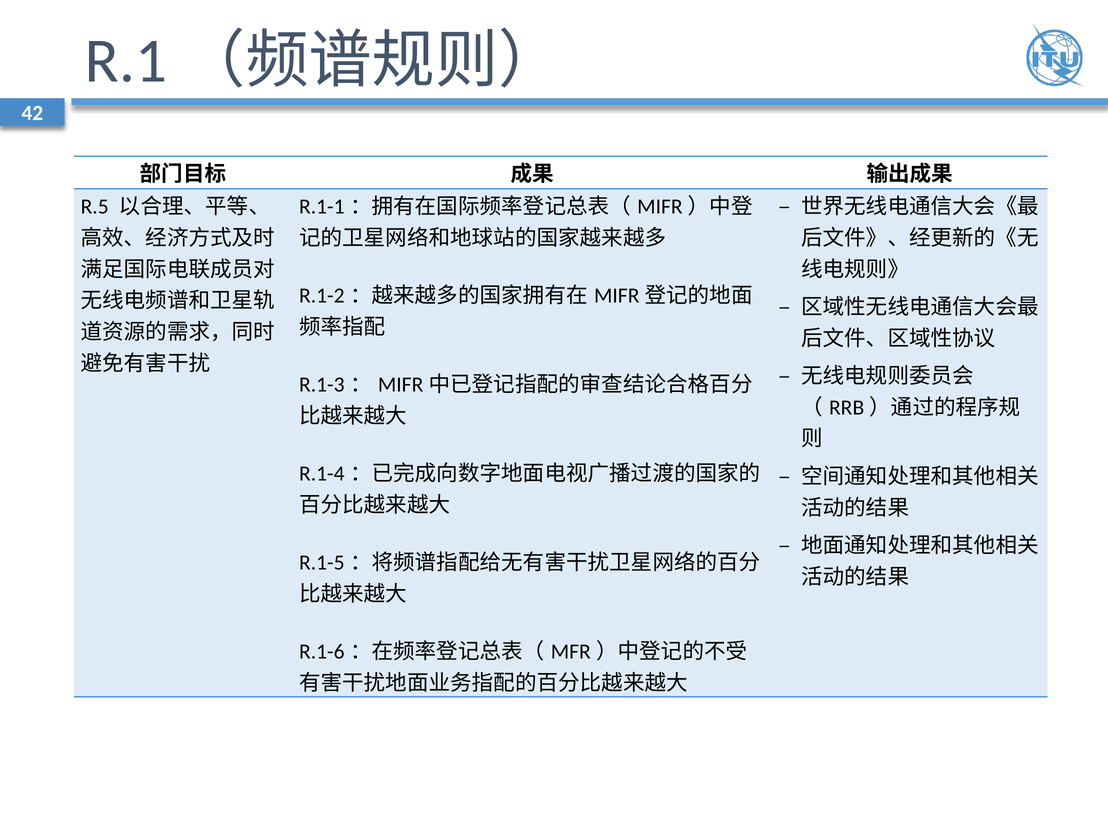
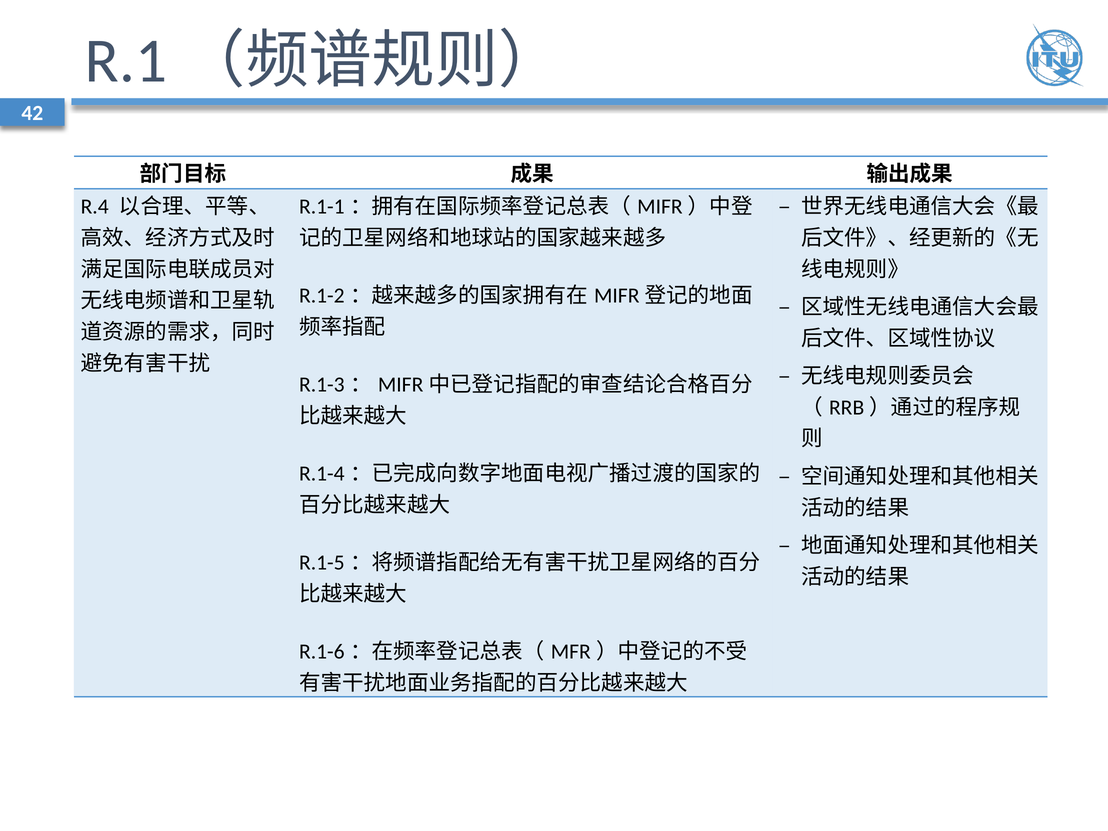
R.5: R.5 -> R.4 (95, 207)
